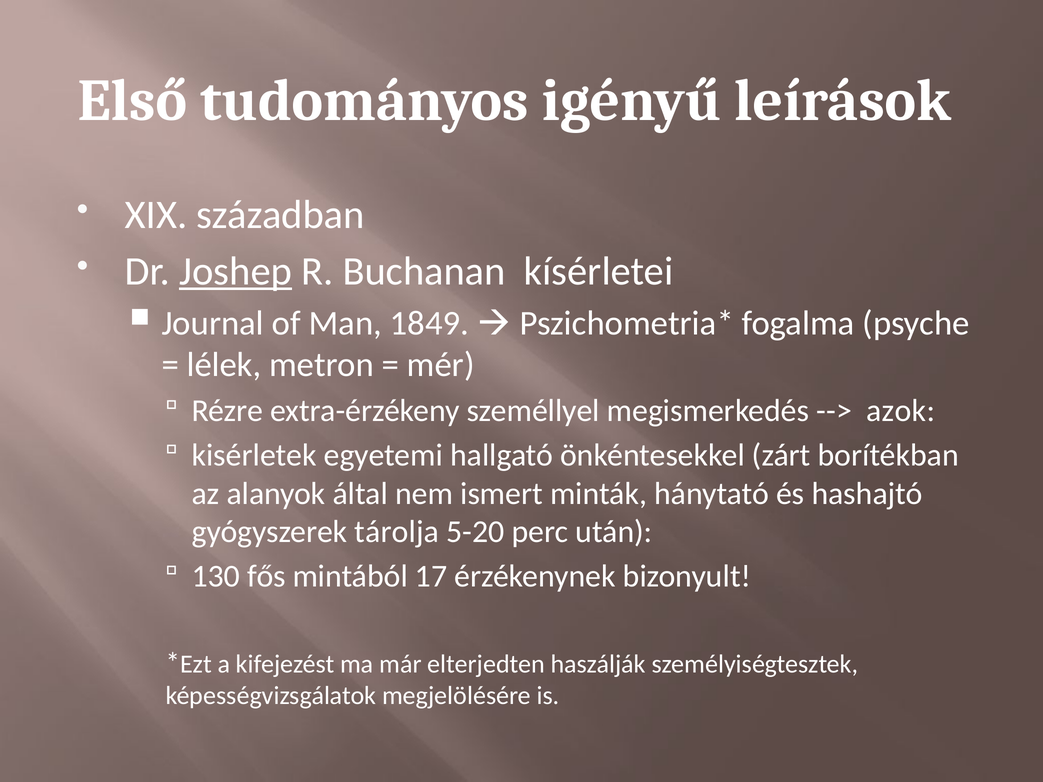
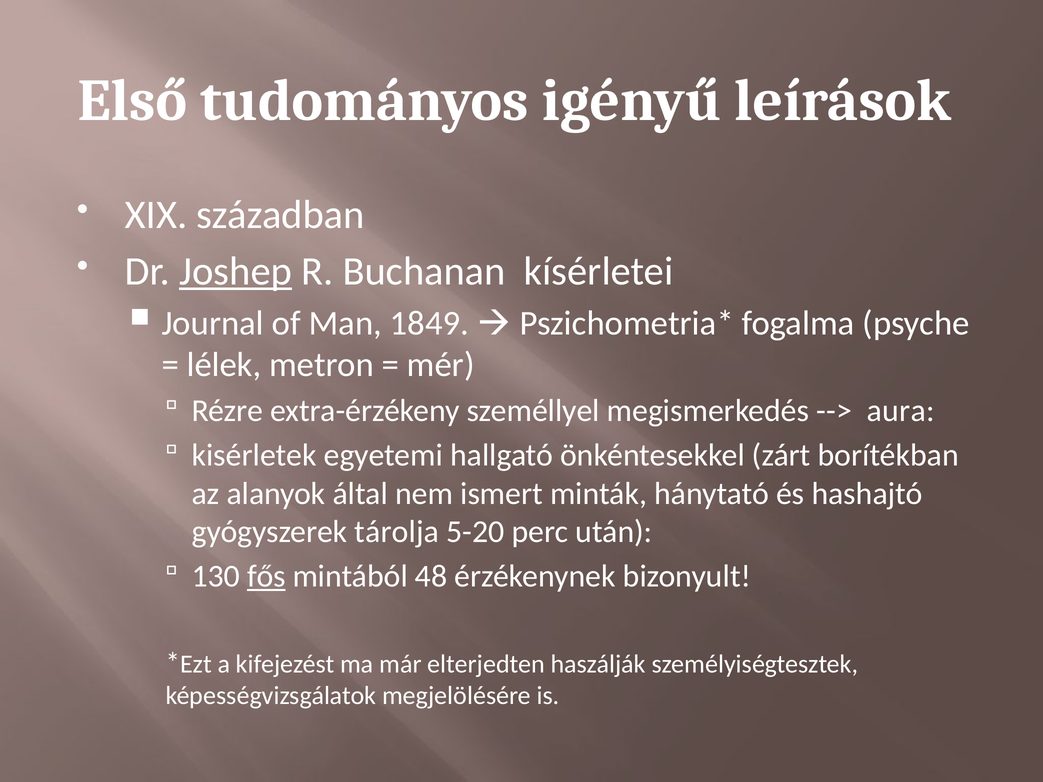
azok: azok -> aura (901, 411)
fős underline: none -> present (266, 576)
17: 17 -> 48 (431, 576)
